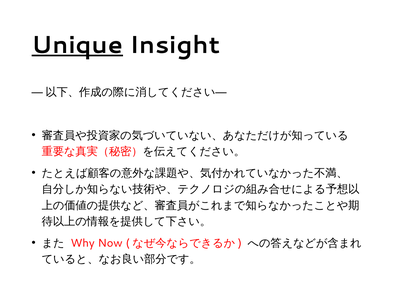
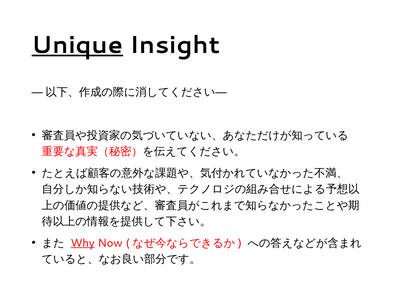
Why underline: none -> present (83, 243)
